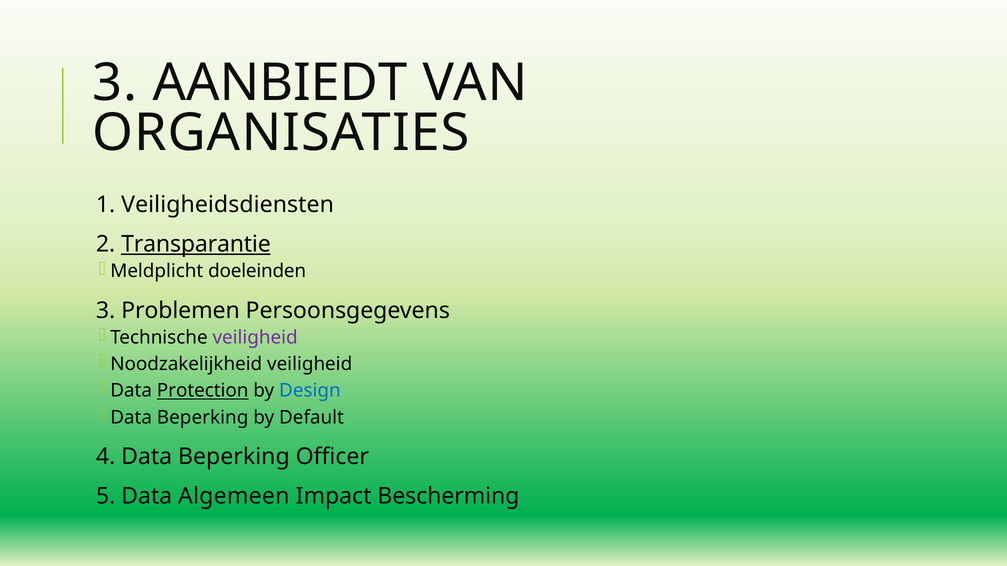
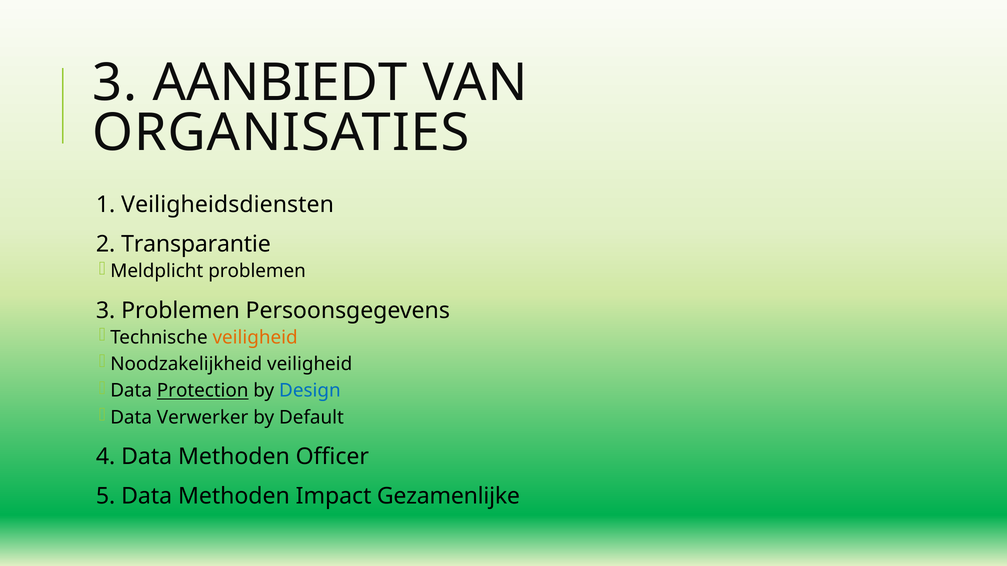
Transparantie underline: present -> none (196, 244)
Meldplicht doeleinden: doeleinden -> problemen (257, 271)
veiligheid colour: purple -> orange (255, 338)
Beperking: Beperking -> Verwerker (203, 418)
4 Data Beperking: Beperking -> Methoden (234, 457)
5 Data Algemeen: Algemeen -> Methoden (234, 497)
Bescherming: Bescherming -> Gezamenlijke (448, 497)
